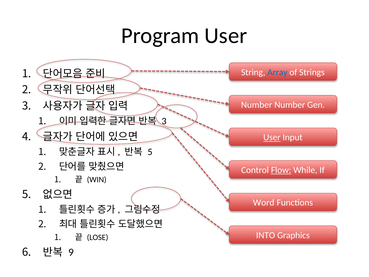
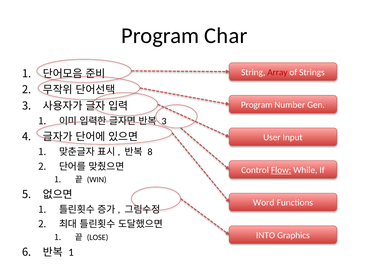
Program User: User -> Char (226, 36)
Array colour: blue -> red (277, 72)
Number: Number -> Program (257, 105)
User underline: present -> none (272, 137)
5: 5 -> 8 (150, 152)
9: 9 -> 1 (71, 252)
